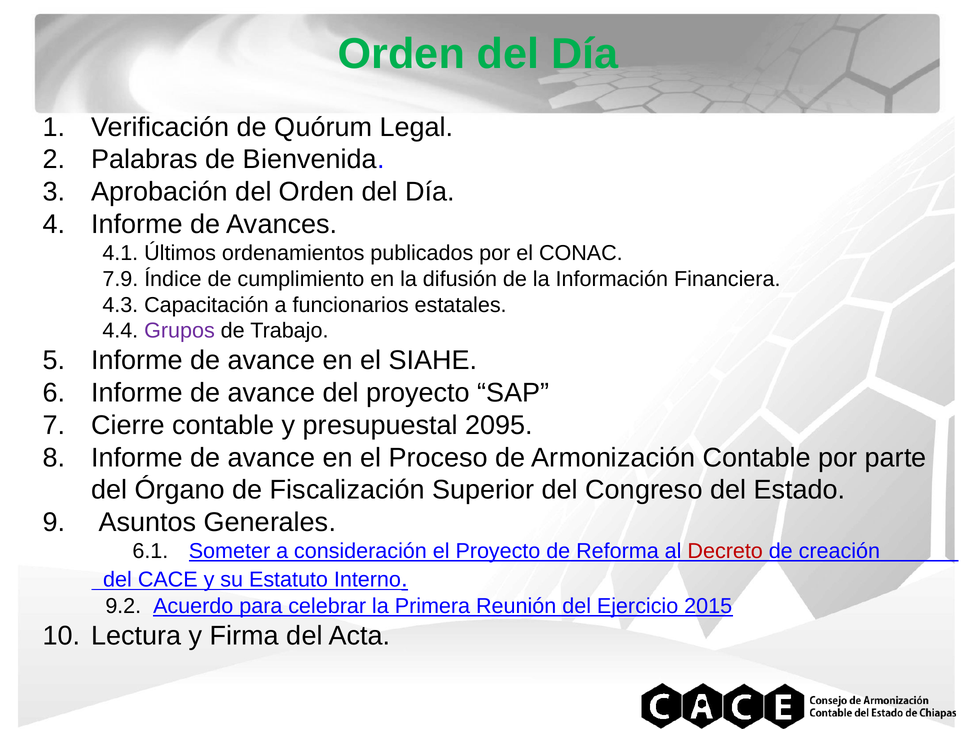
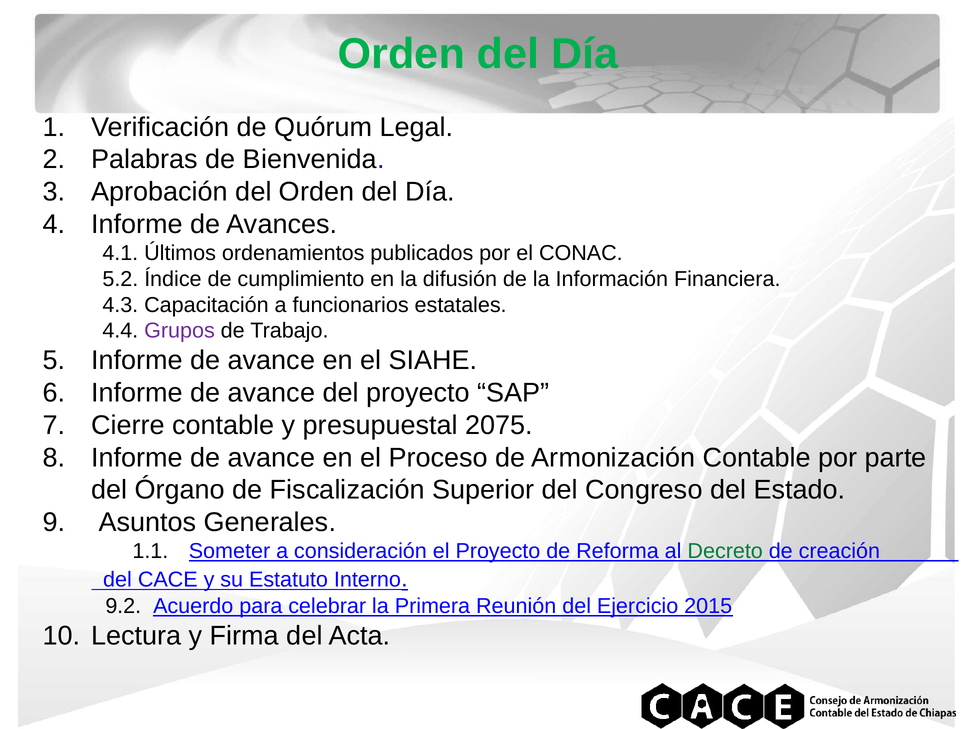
7.9: 7.9 -> 5.2 (120, 279)
2095: 2095 -> 2075 (499, 425)
6.1: 6.1 -> 1.1 (150, 551)
Decreto colour: red -> green (725, 551)
